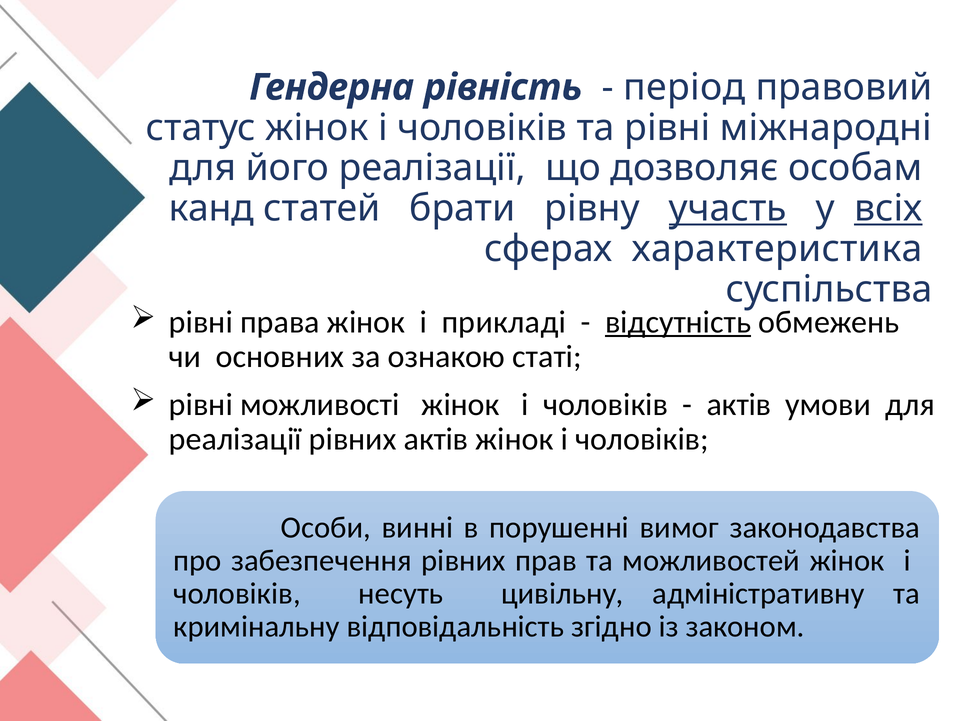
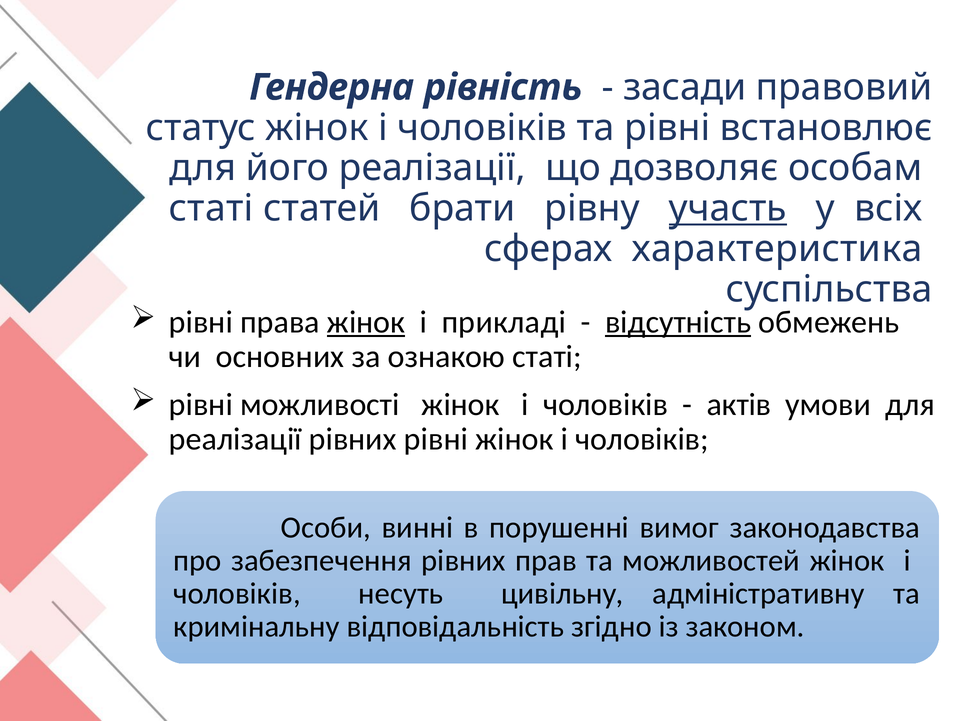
період: період -> засади (685, 87)
міжнародні: міжнародні -> встановлює (826, 128)
канд: канд -> статі (211, 209)
всіх underline: present -> none (888, 209)
жінок underline: none -> present (366, 322)
рівних актів: актів -> рівні (436, 440)
